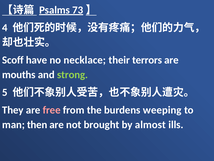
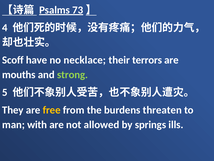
free colour: pink -> yellow (52, 110)
weeping: weeping -> threaten (162, 110)
then: then -> with (37, 124)
brought: brought -> allowed (102, 124)
almost: almost -> springs (150, 124)
